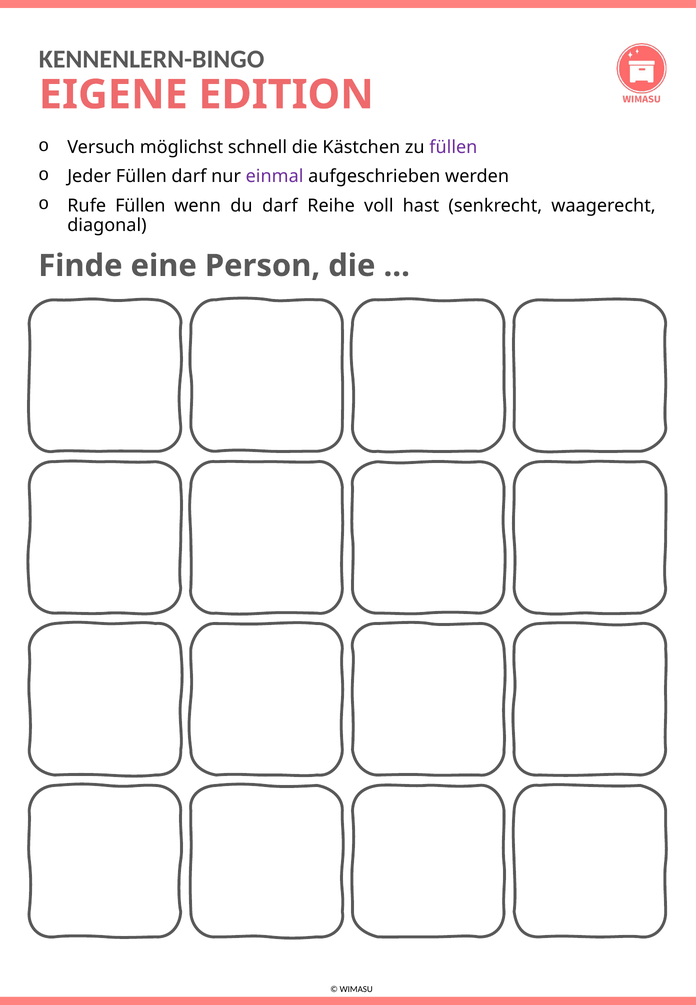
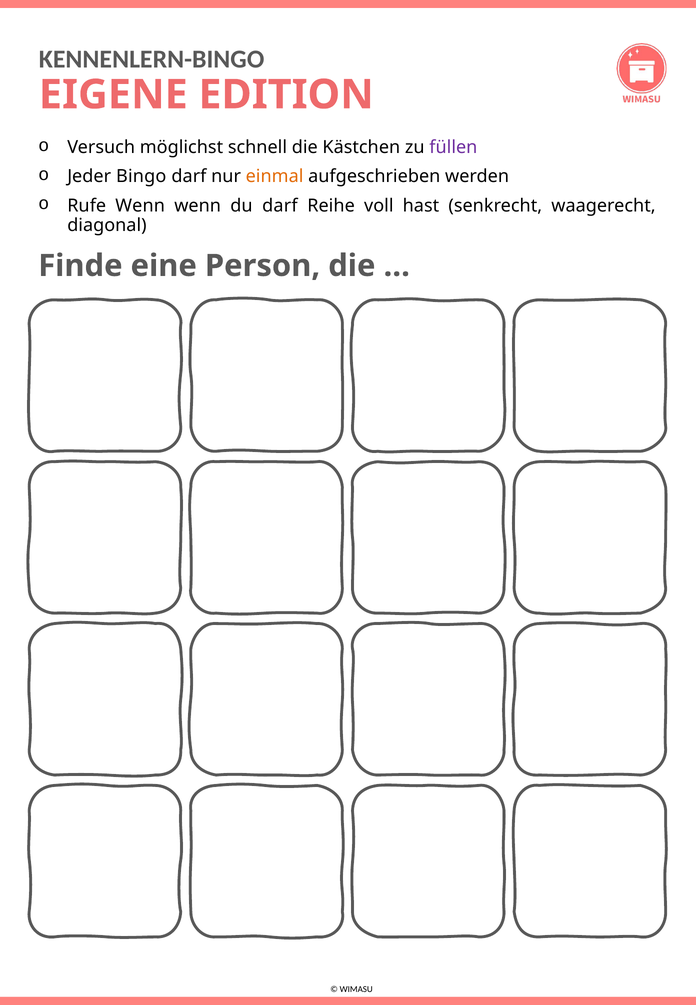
Jeder Füllen: Füllen -> Bingo (141, 177)
einmal colour: purple -> orange (275, 177)
Rufe Füllen: Füllen -> Wenn (140, 206)
